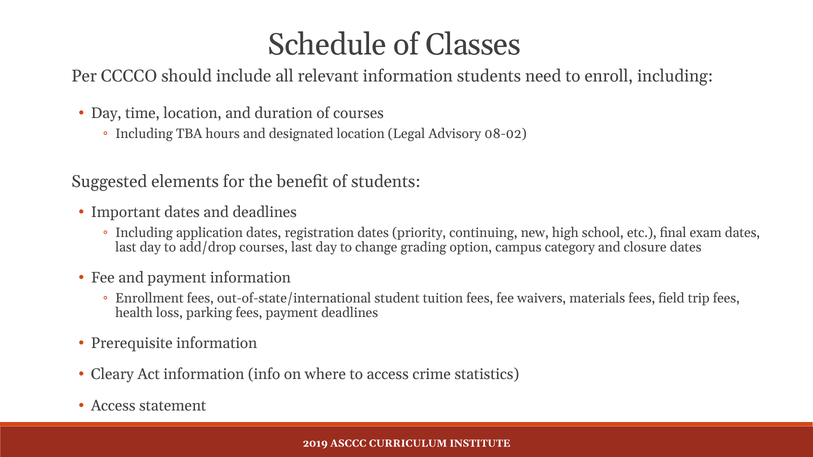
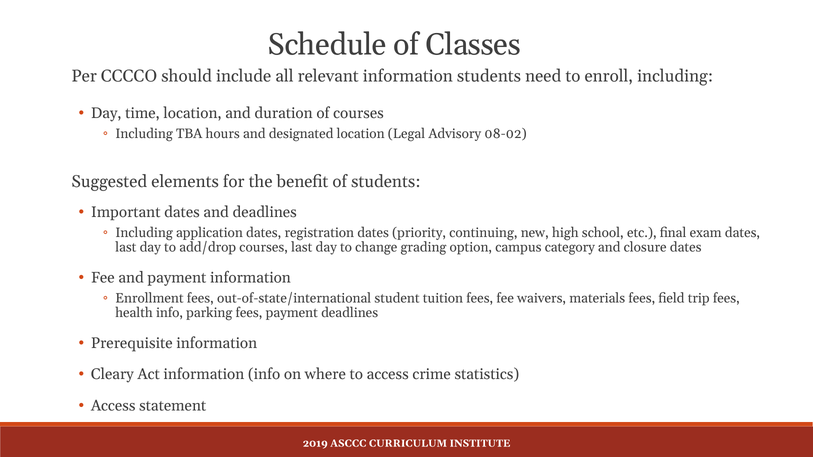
health loss: loss -> info (170, 313)
